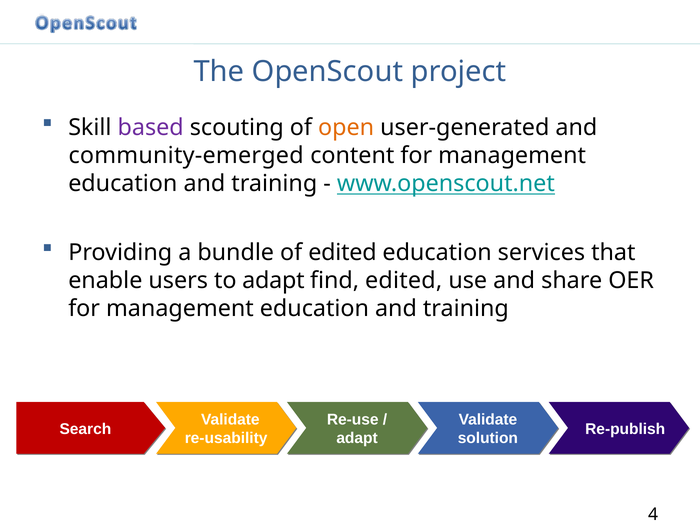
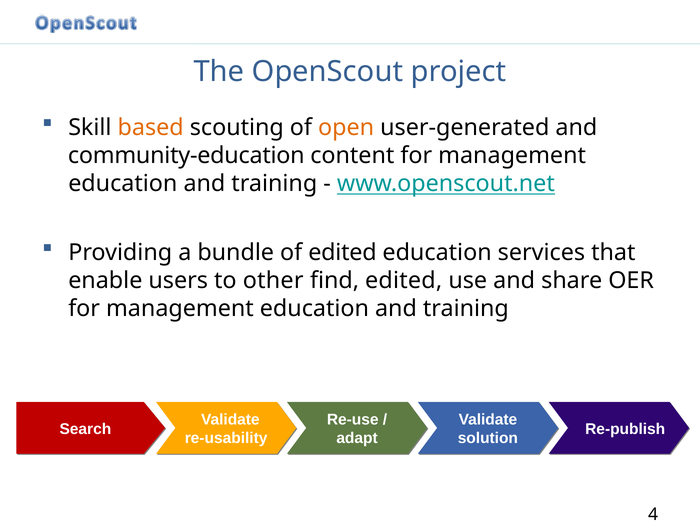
based colour: purple -> orange (151, 127)
community-emerged: community-emerged -> community-education (186, 155)
to adapt: adapt -> other (273, 280)
